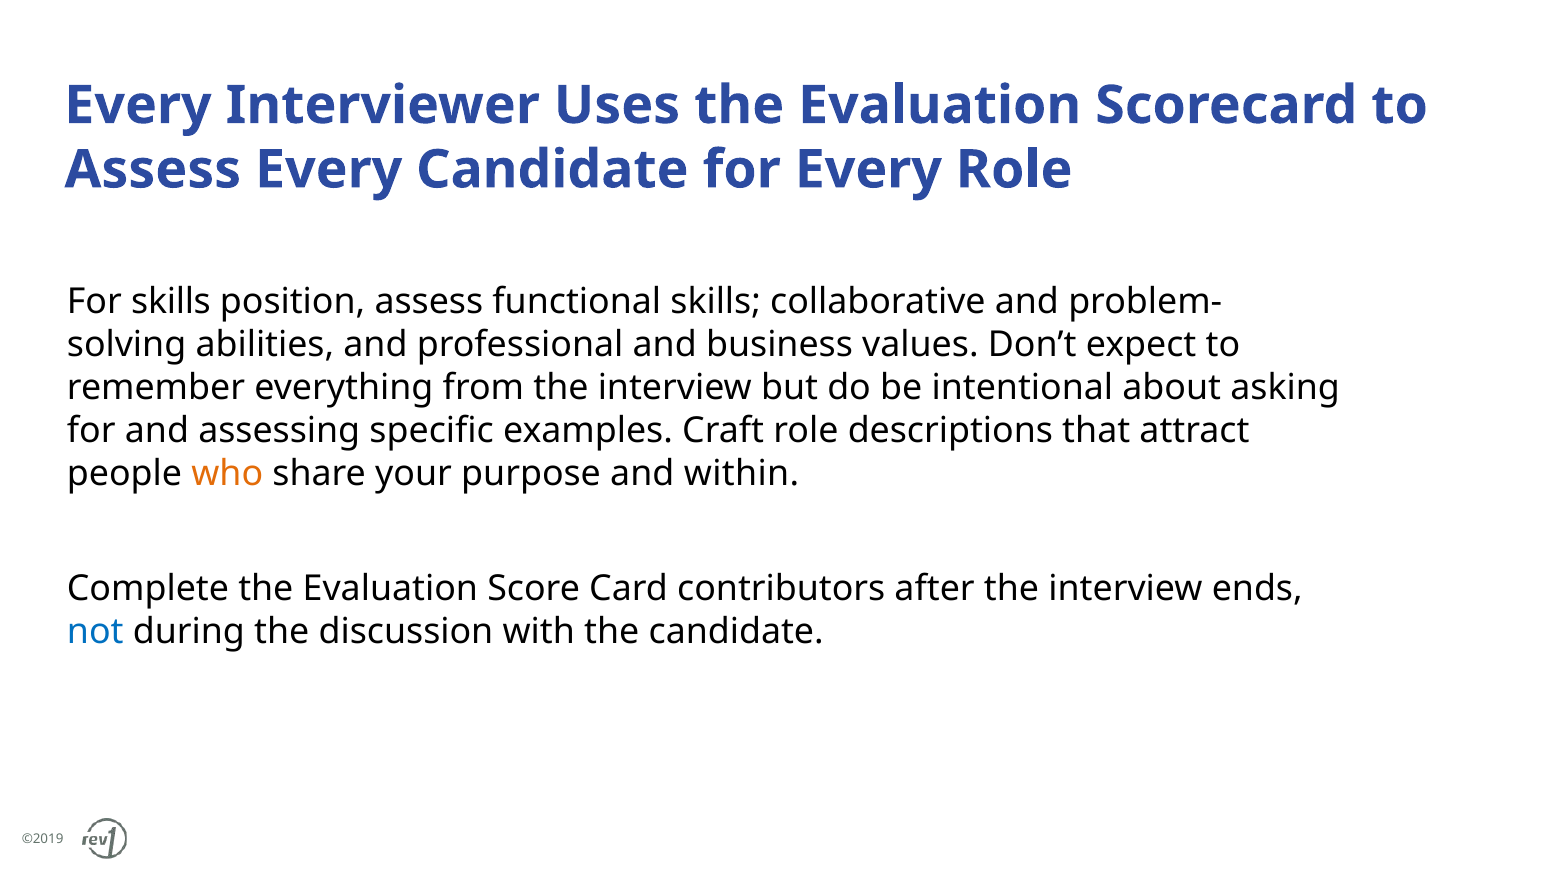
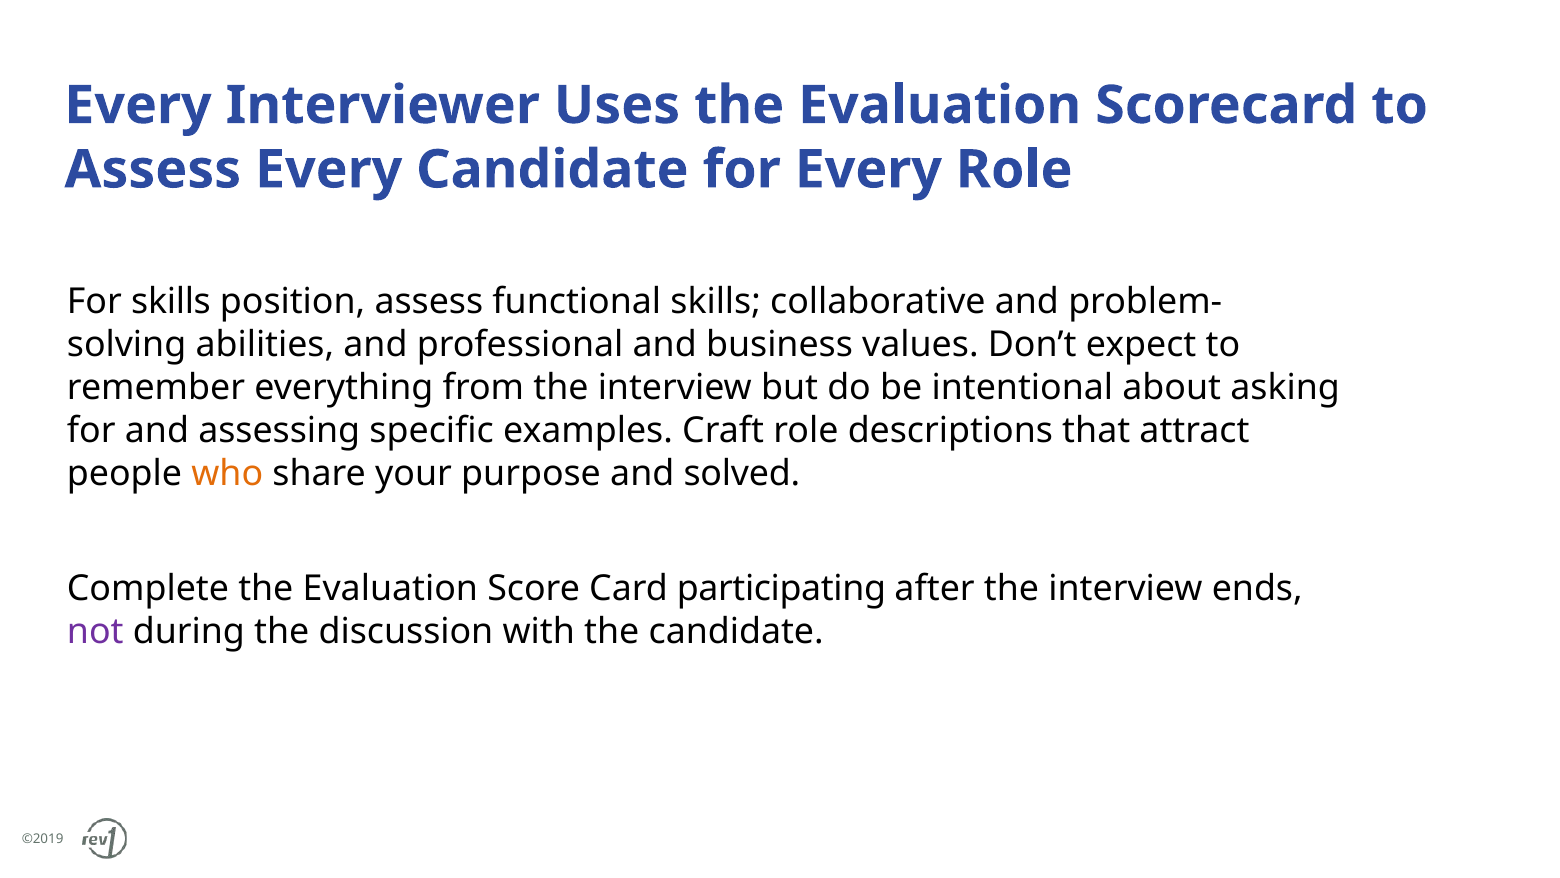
within: within -> solved (742, 473)
contributors: contributors -> participating (781, 588)
not colour: blue -> purple (95, 631)
